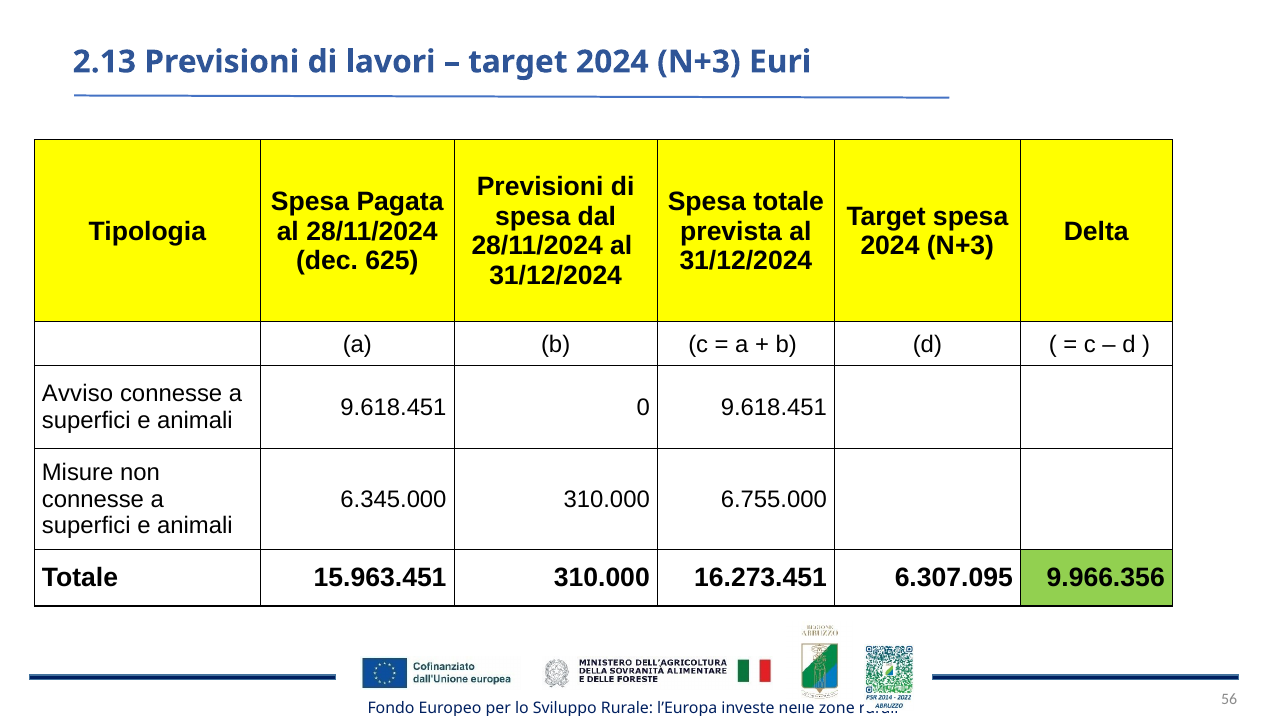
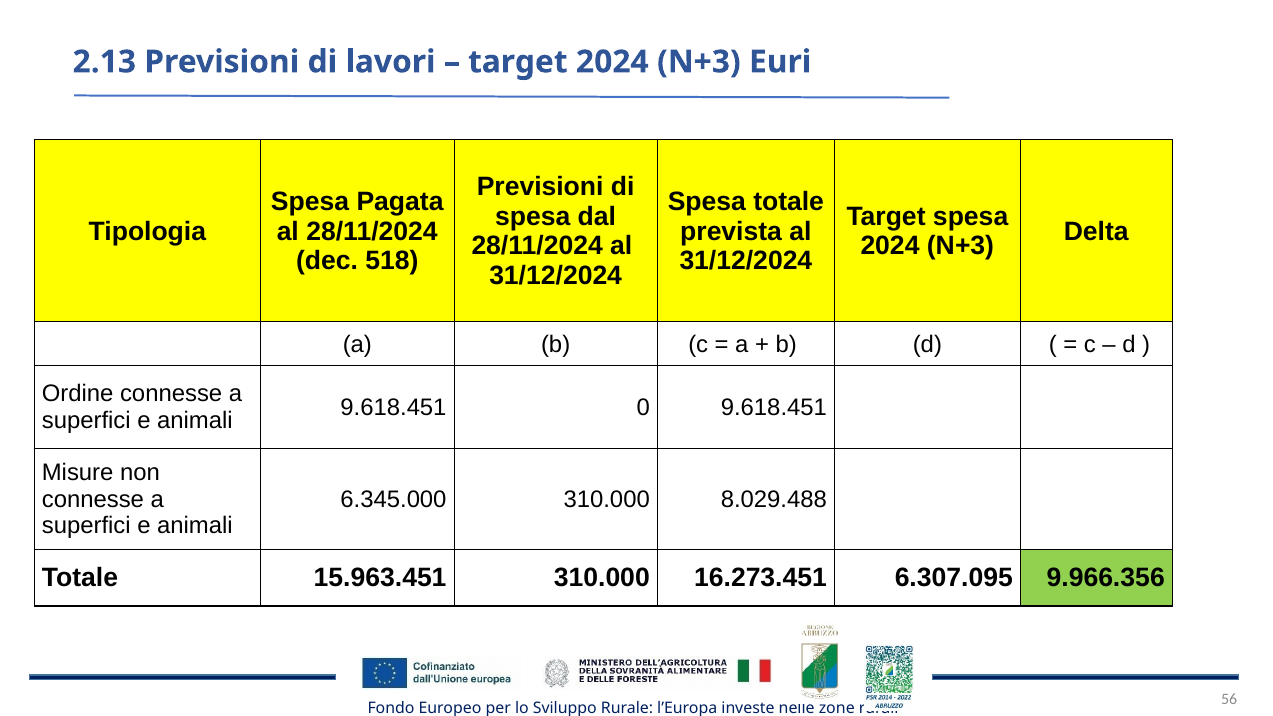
625: 625 -> 518 (392, 261)
Avviso: Avviso -> Ordine (78, 394)
6.755.000: 6.755.000 -> 8.029.488 (774, 499)
